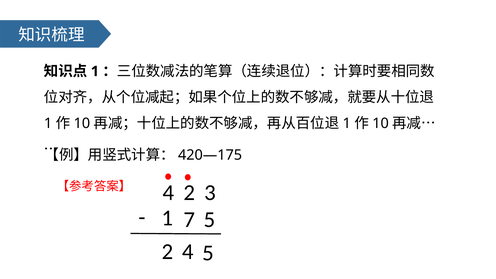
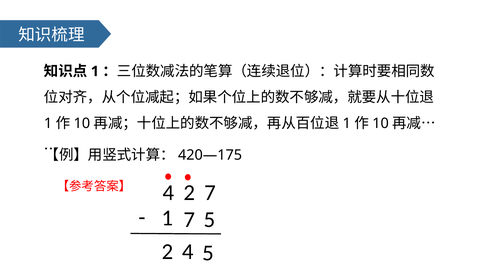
2 3: 3 -> 7 (210, 193)
